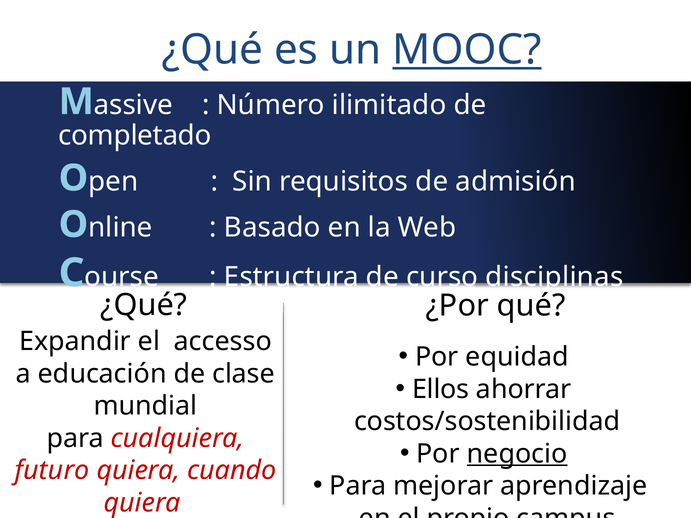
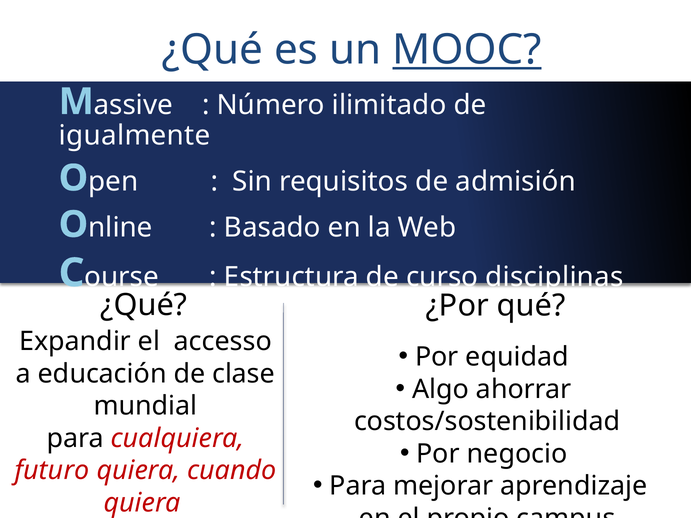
completado: completado -> igualmente (135, 136)
Ellos: Ellos -> Algo (441, 389)
negocio underline: present -> none (517, 454)
